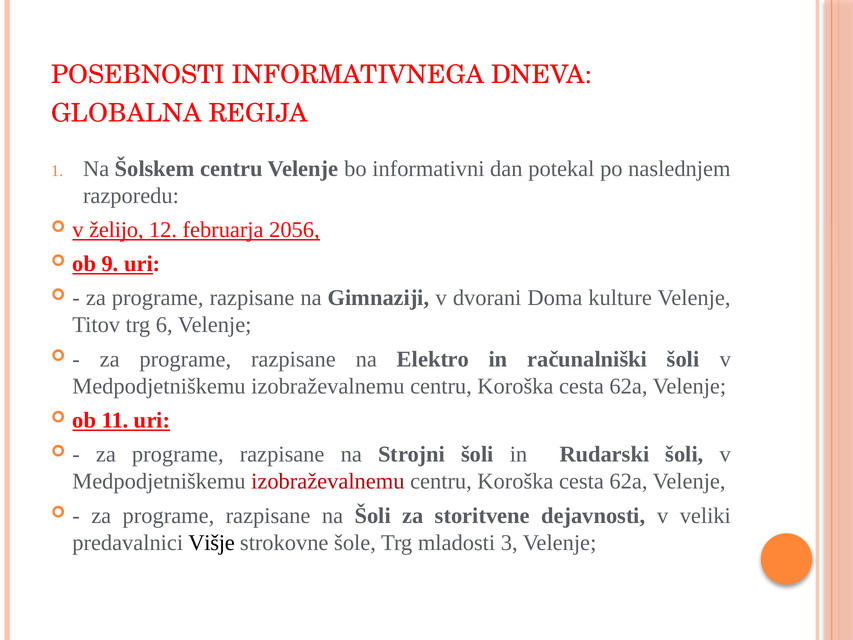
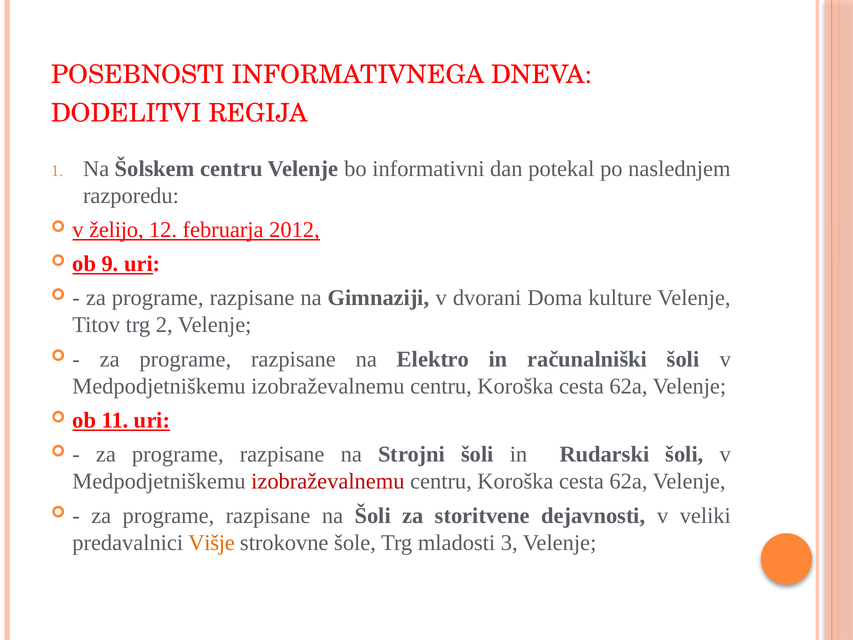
GLOBALNA: GLOBALNA -> DODELITVI (126, 113)
2056: 2056 -> 2012 (294, 230)
6: 6 -> 2 (164, 325)
Višje colour: black -> orange (212, 542)
